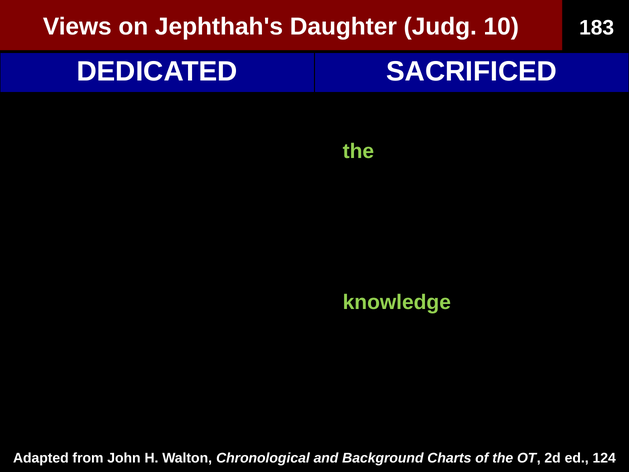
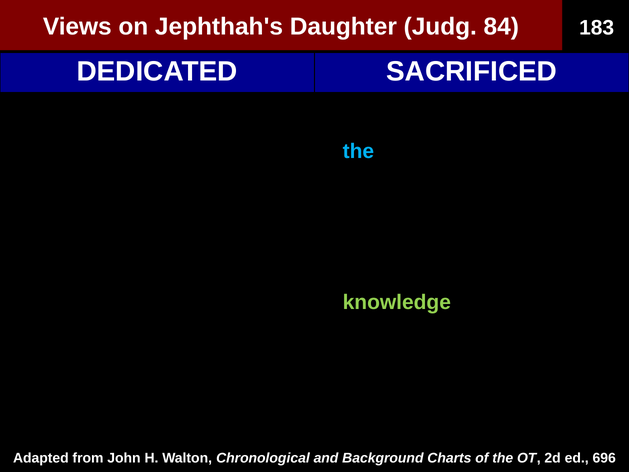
10: 10 -> 84 (501, 27)
the colour: light green -> light blue (358, 151)
124: 124 -> 696 (604, 458)
